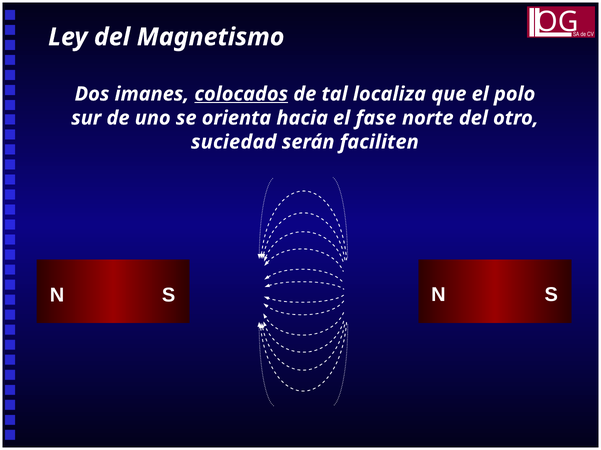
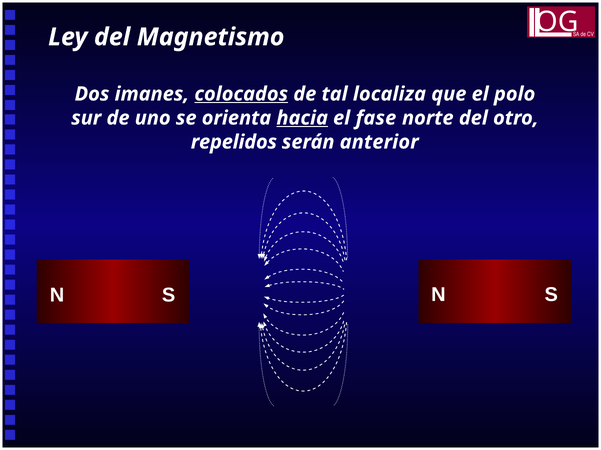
hacia underline: none -> present (302, 118)
suciedad: suciedad -> repelidos (234, 142)
faciliten: faciliten -> anterior (379, 142)
